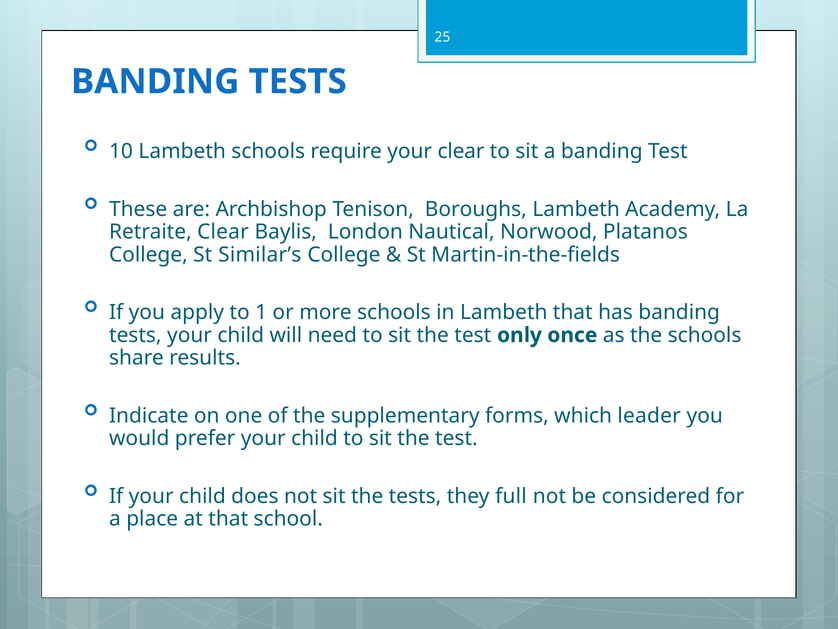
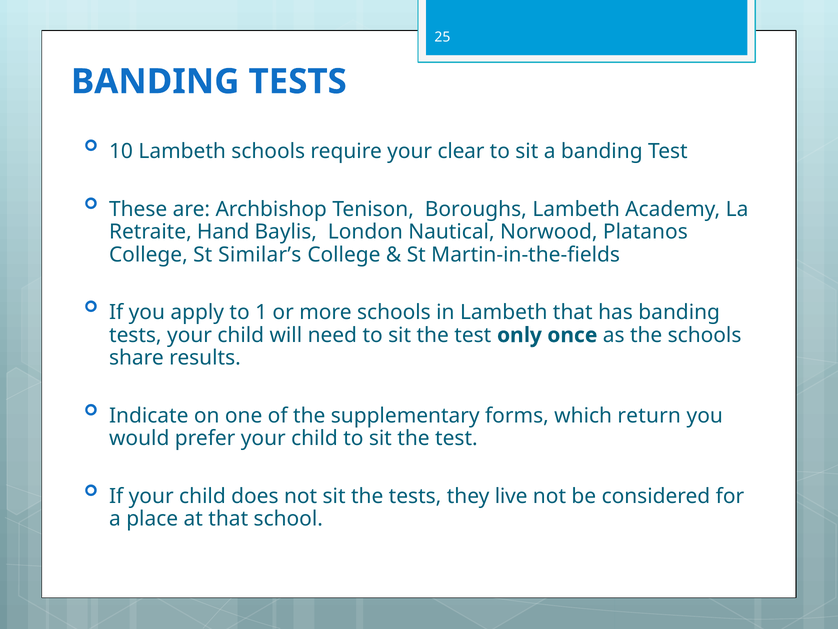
Retraite Clear: Clear -> Hand (223, 232)
leader: leader -> return (649, 415)
full: full -> live (511, 496)
